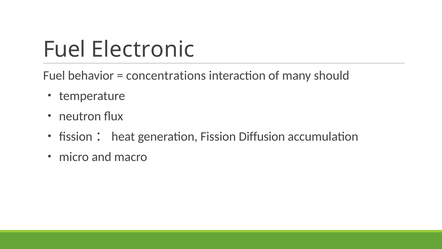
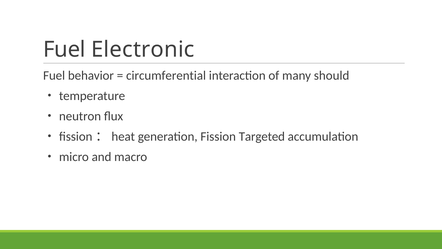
concentrations: concentrations -> circumferential (166, 75)
Diffusion: Diffusion -> Targeted (262, 136)
